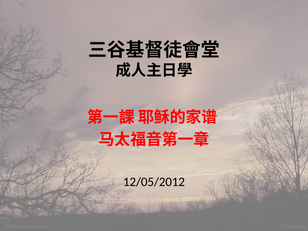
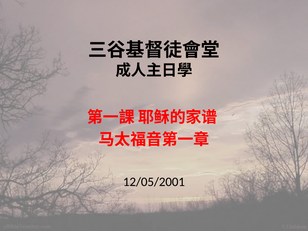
12/05/2012: 12/05/2012 -> 12/05/2001 (154, 182)
